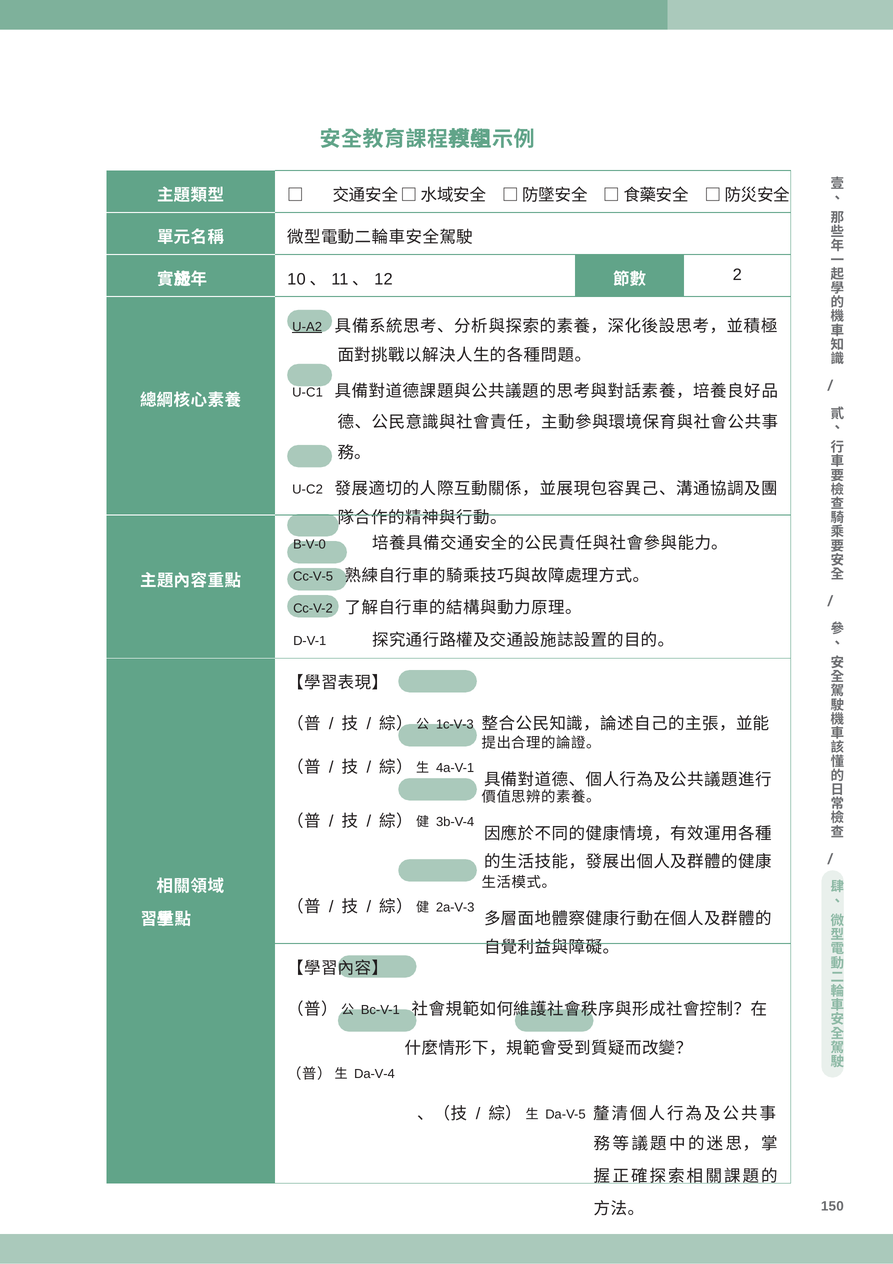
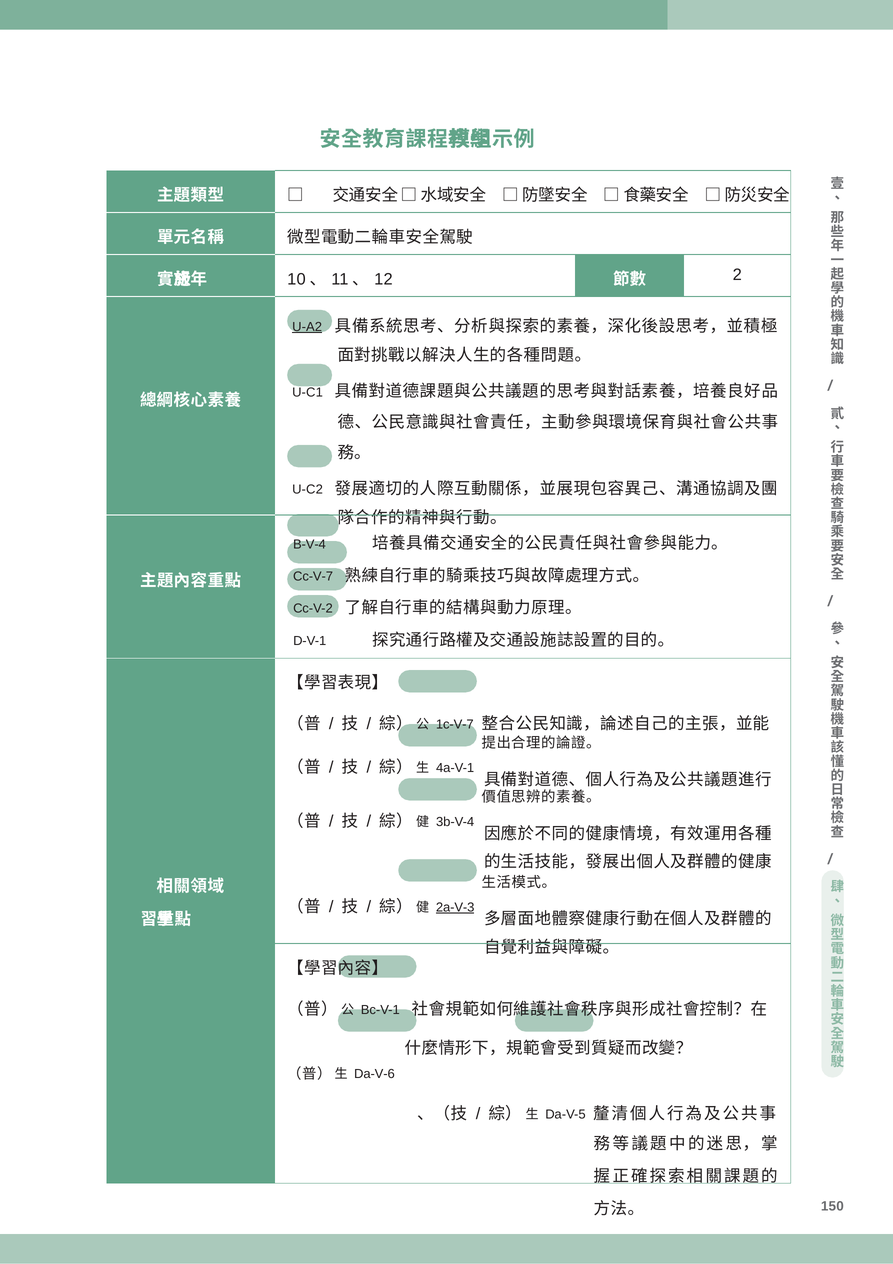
B-V-0: B-V-0 -> B-V-4 (309, 544)
Cc-V-5: Cc-V-5 -> Cc-V-7 (313, 576)
1c-V-3: 1c-V-3 -> 1c-V-7 (455, 724)
2a-V-3 underline: none -> present (455, 907)
Da-V-4: Da-V-4 -> Da-V-6 (374, 1074)
